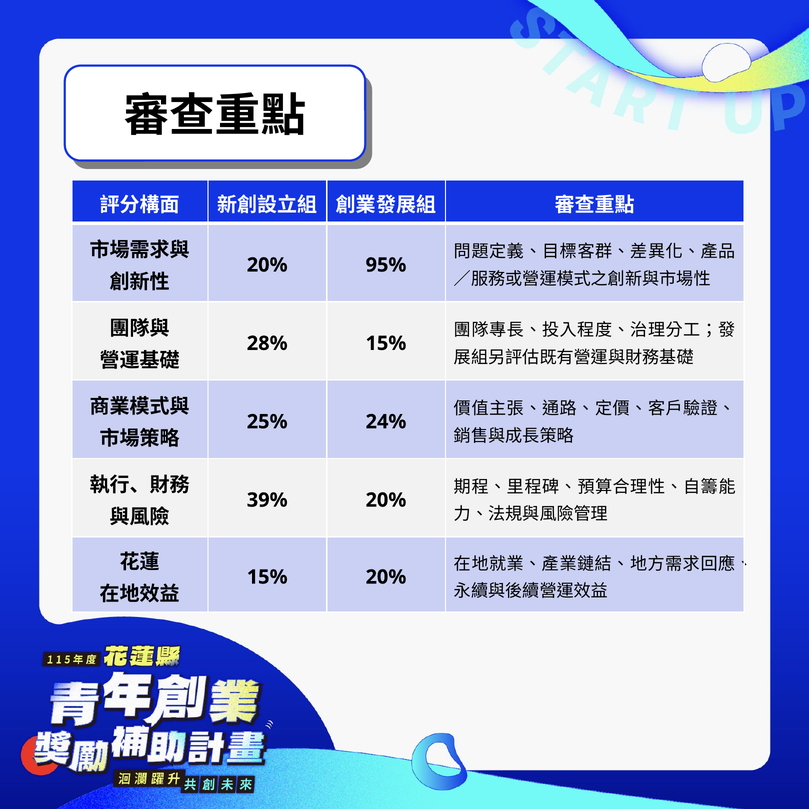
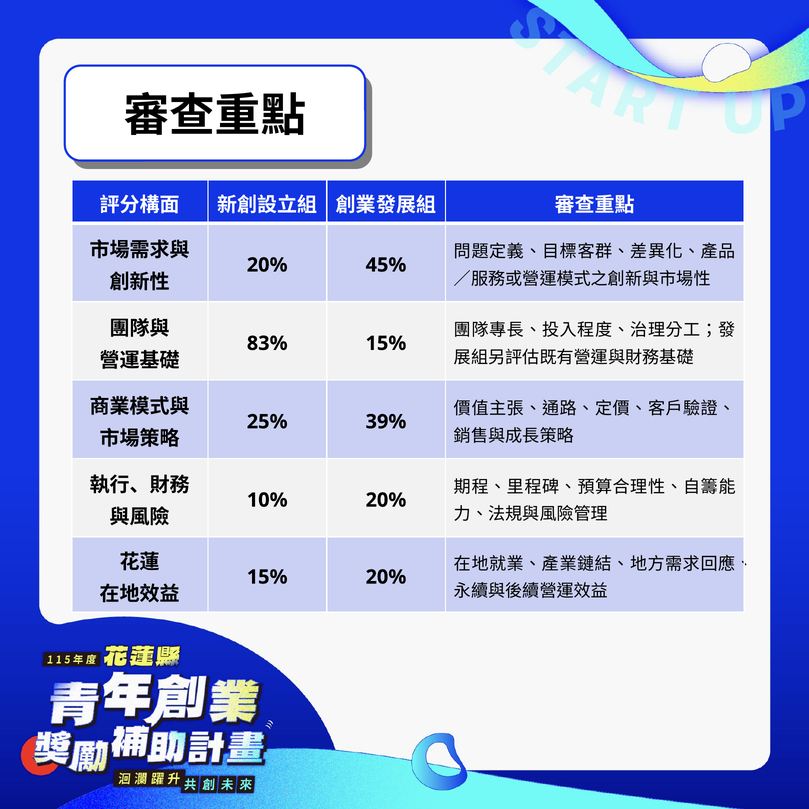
95%: 95% -> 45% (386, 265)
28%: 28% -> 83% (267, 343)
24%: 24% -> 39% (386, 422)
39%: 39% -> 10% (267, 500)
